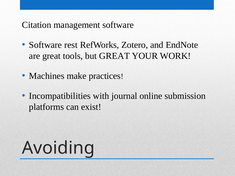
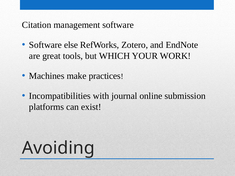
rest: rest -> else (71, 45)
but GREAT: GREAT -> WHICH (115, 56)
